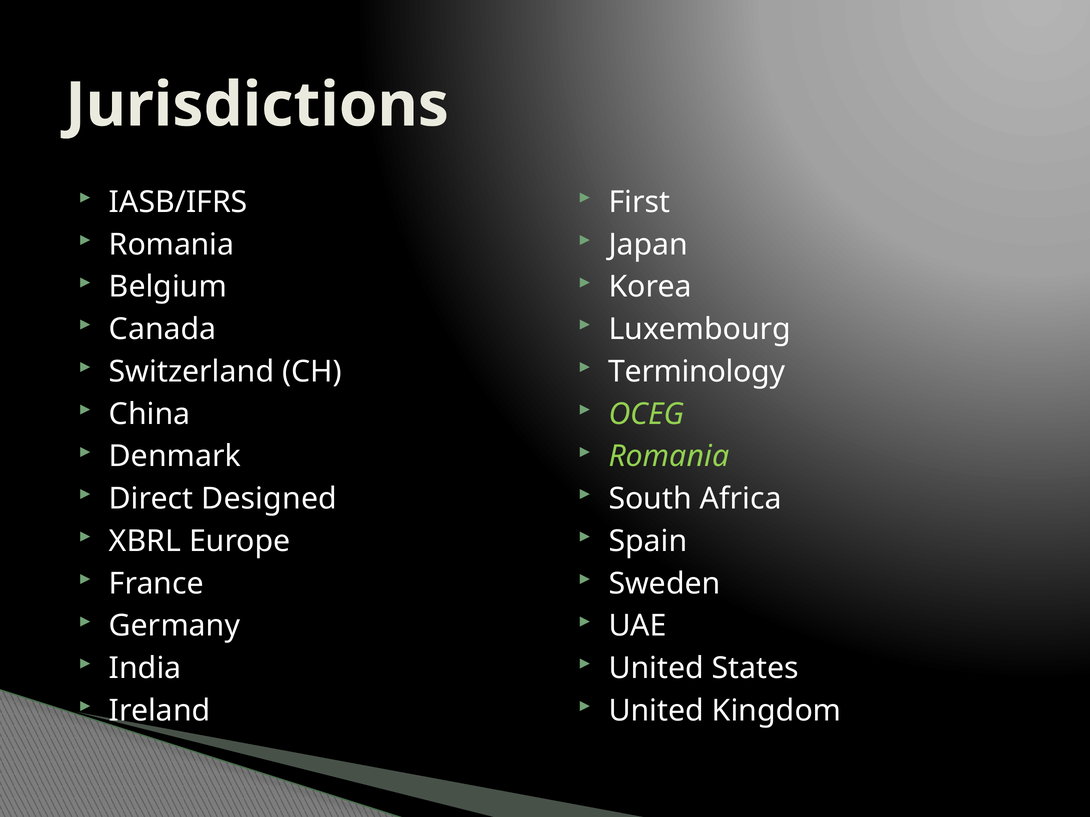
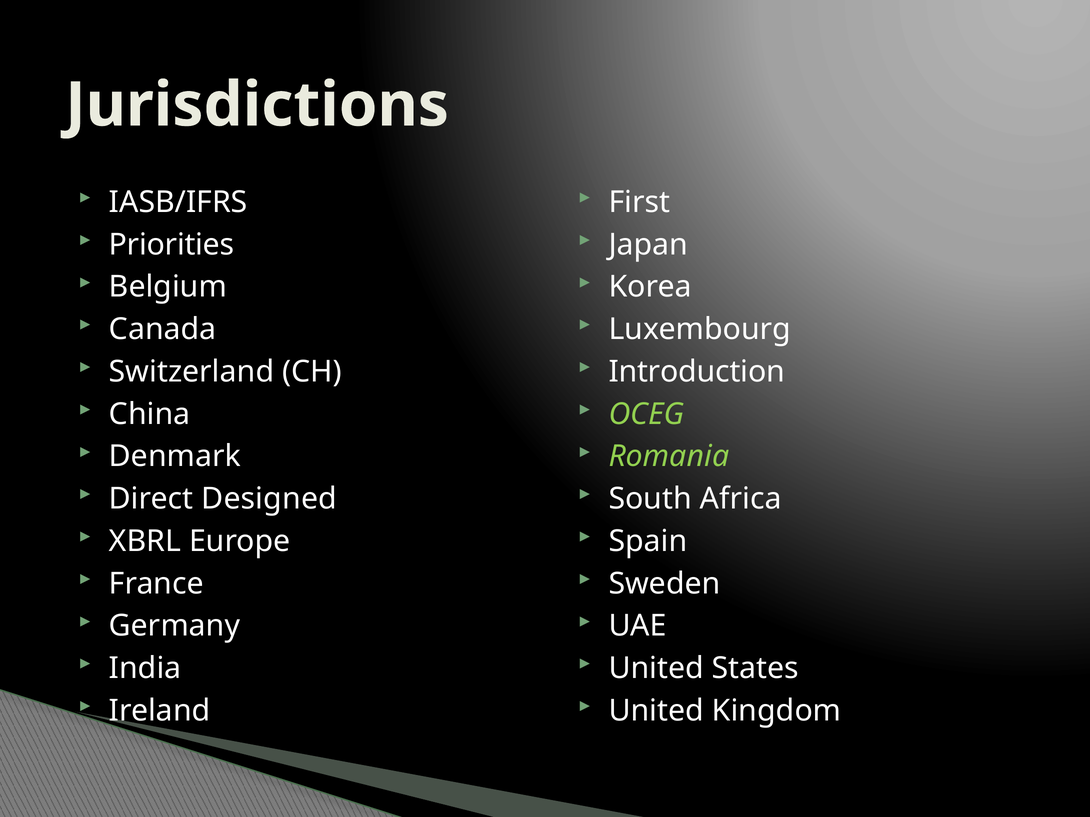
Romania: Romania -> Priorities (172, 245)
Terminology: Terminology -> Introduction (697, 372)
